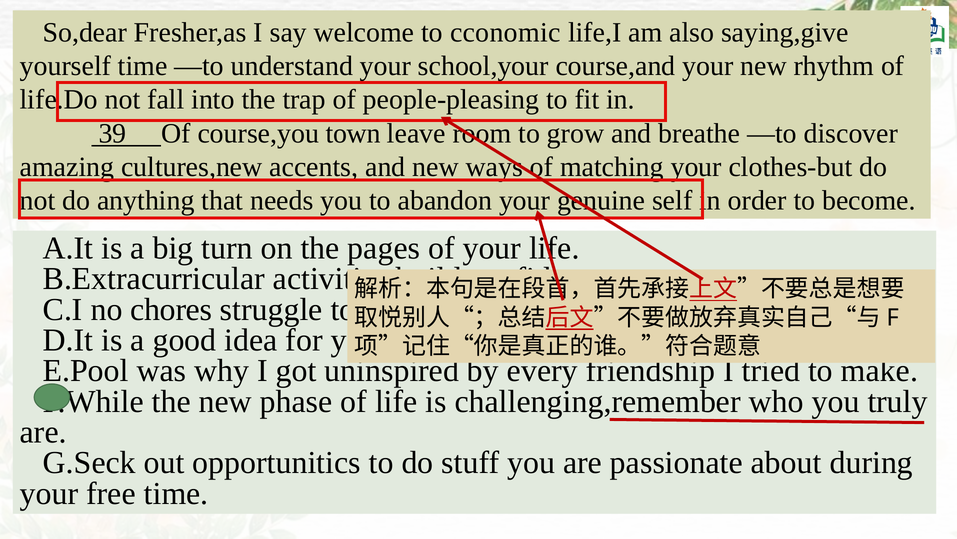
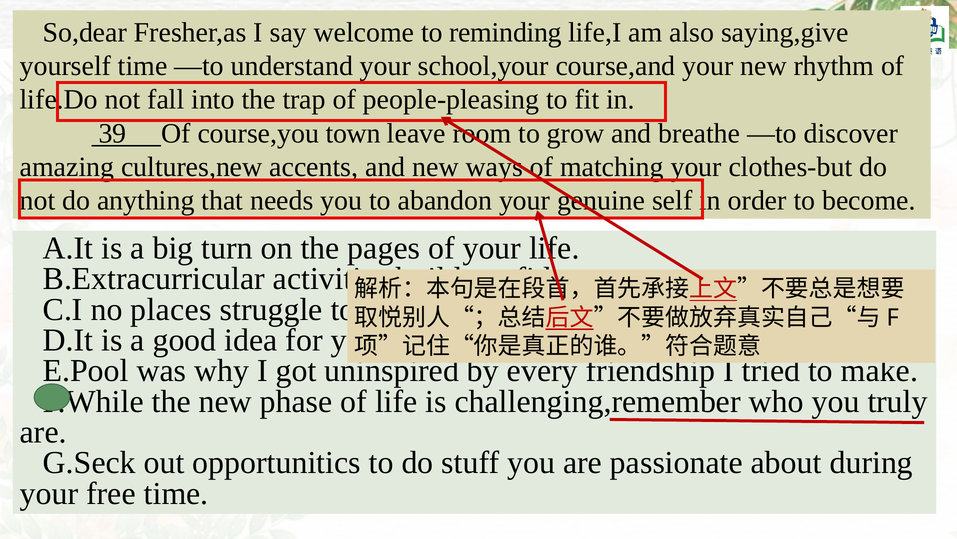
cconomic: cconomic -> reminding (506, 33)
chores: chores -> places (171, 309)
